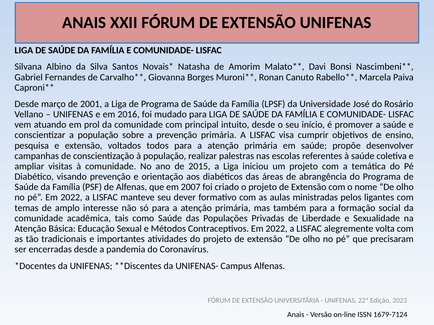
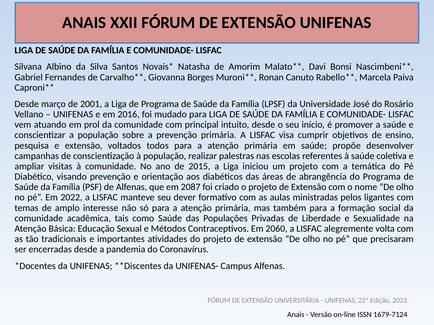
2007: 2007 -> 2087 (191, 187)
Contraceptivos Em 2022: 2022 -> 2060 (277, 229)
